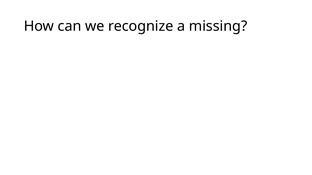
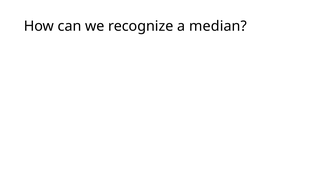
missing: missing -> median (218, 26)
